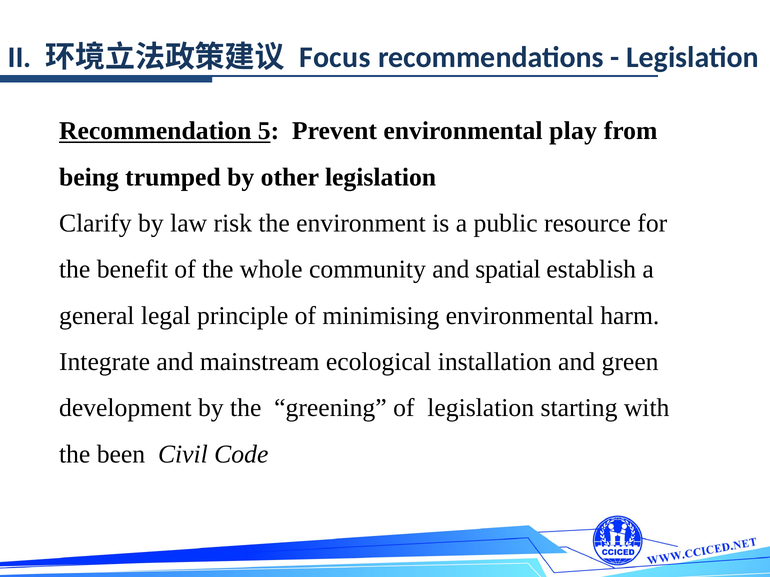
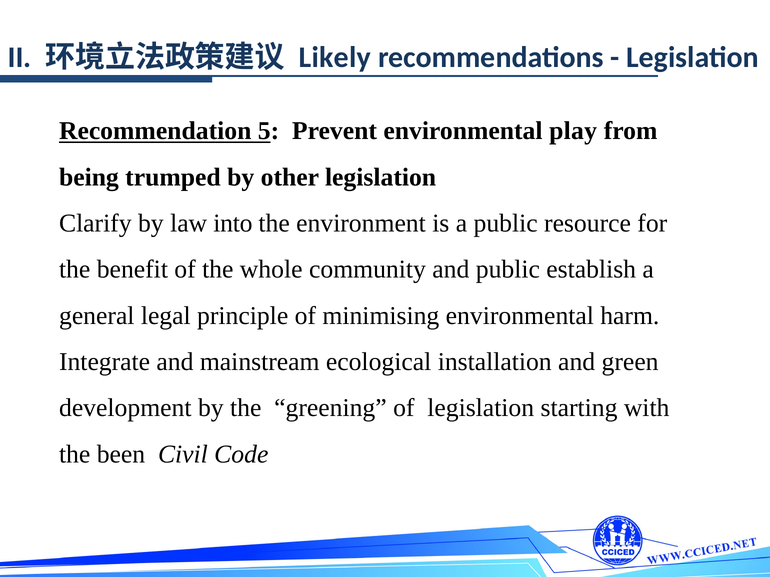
Focus: Focus -> Likely (335, 57)
risk: risk -> into (233, 223)
and spatial: spatial -> public (508, 270)
